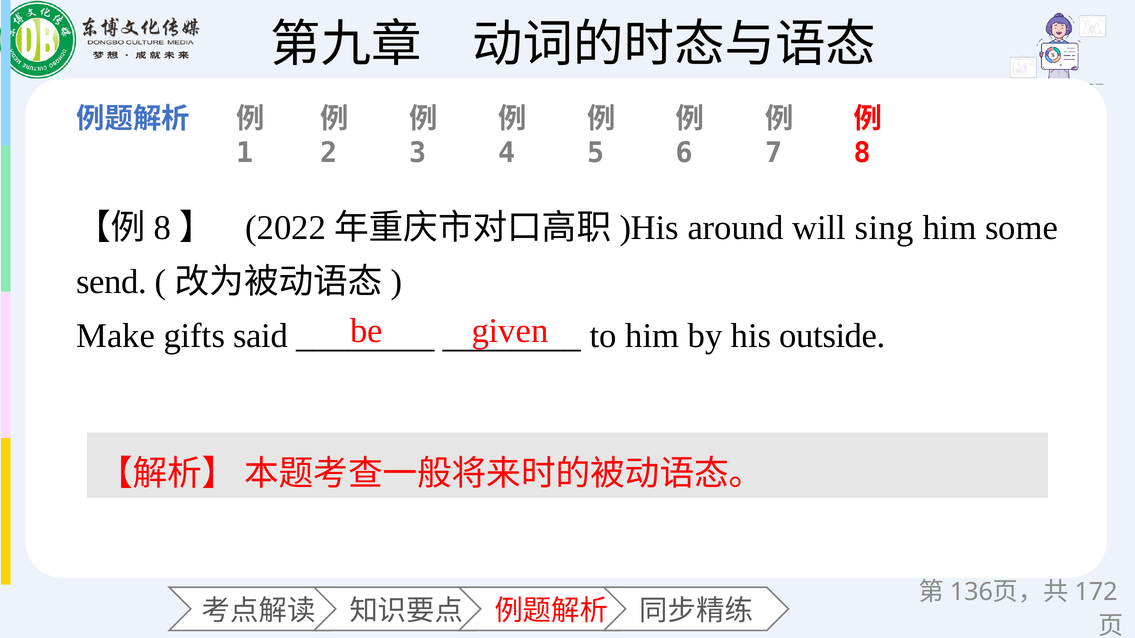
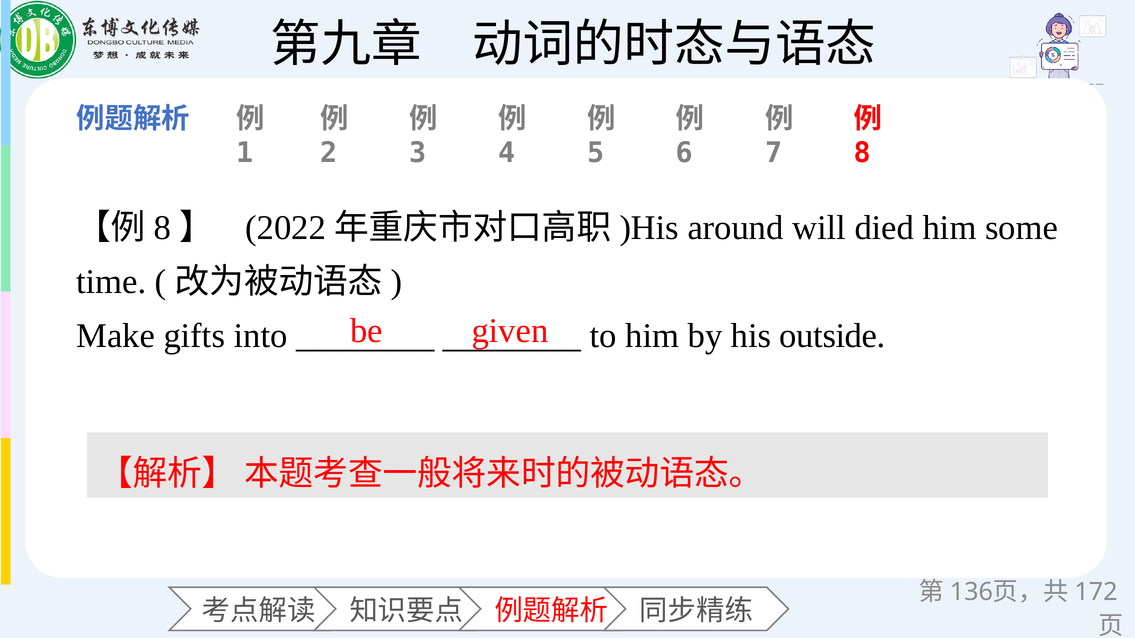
sing: sing -> died (884, 228)
send: send -> time (111, 282)
said: said -> into (261, 336)
